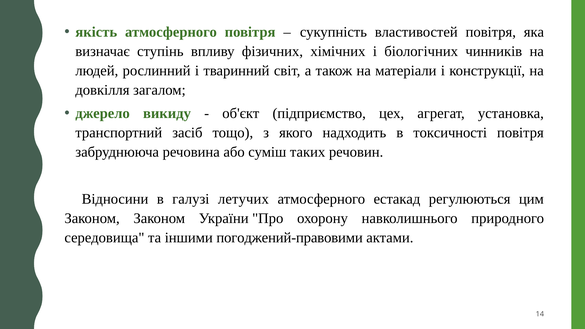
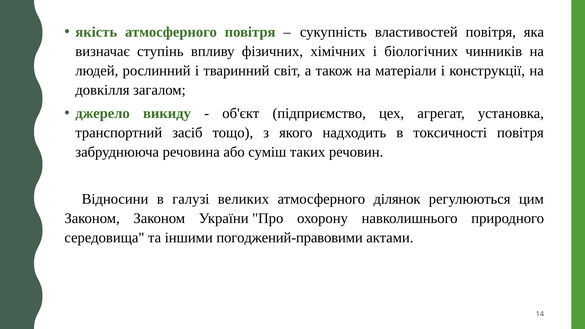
летучих: летучих -> великих (243, 199)
естакад: естакад -> ділянок (397, 199)
